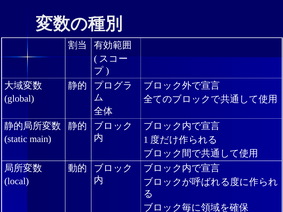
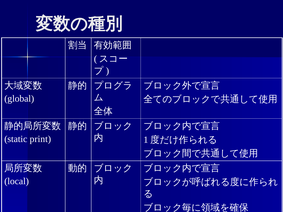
main: main -> print (40, 139)
